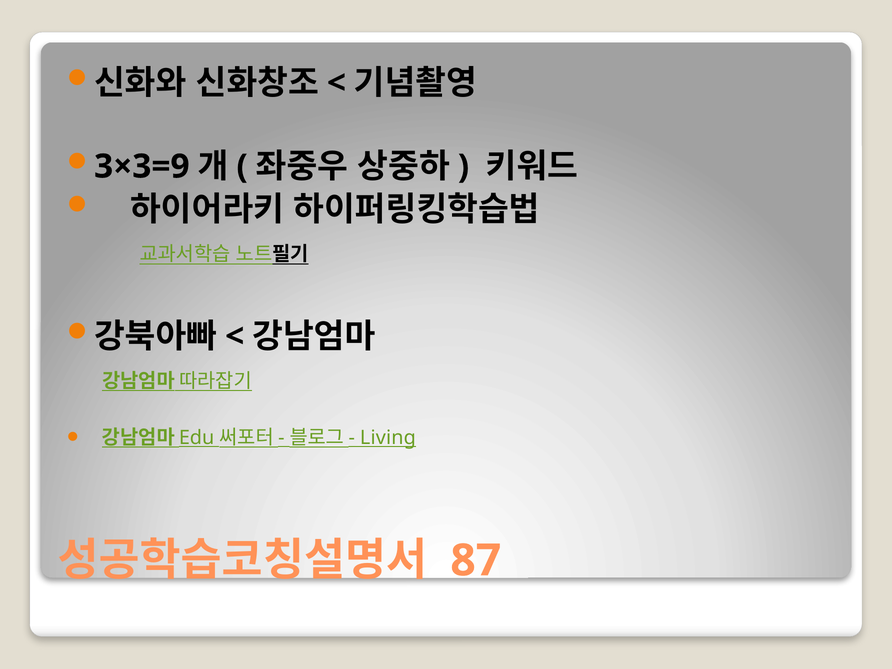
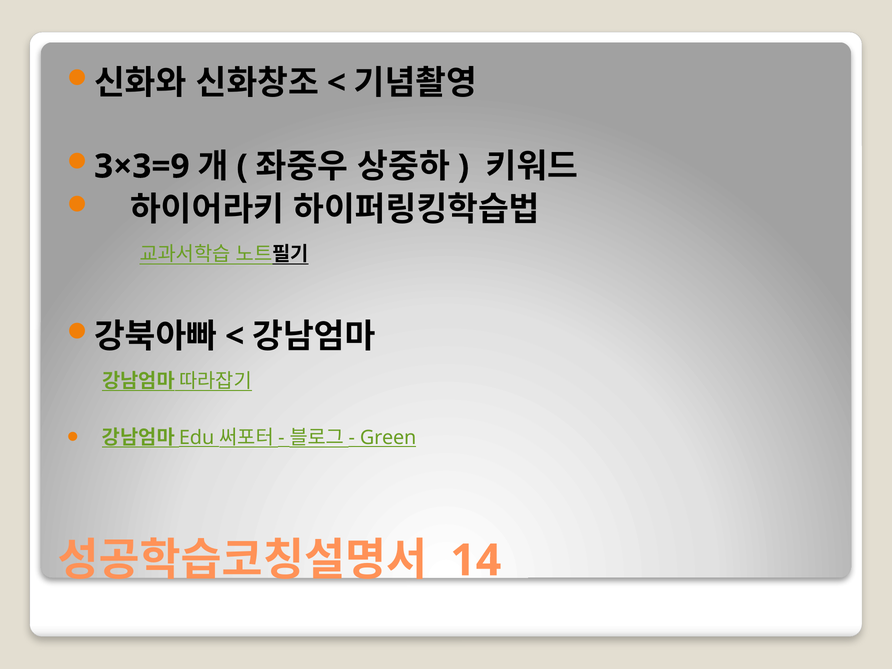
Living: Living -> Green (388, 438)
87: 87 -> 14 (476, 561)
